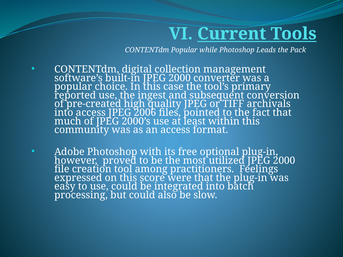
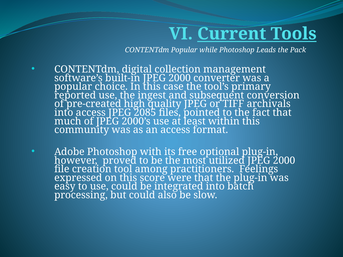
2006: 2006 -> 2085 (145, 113)
